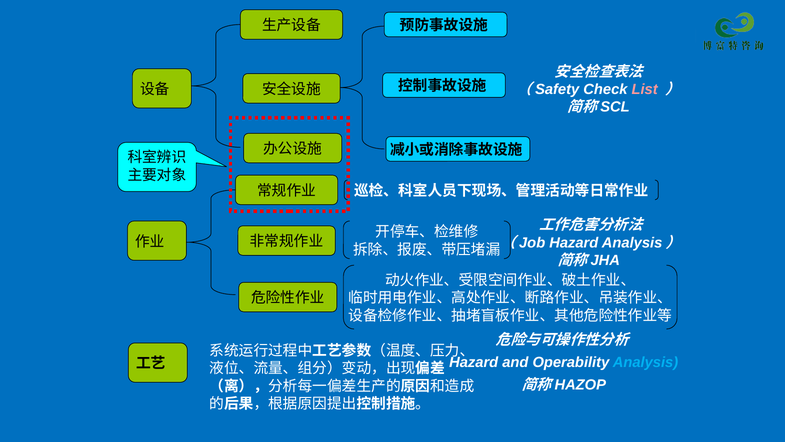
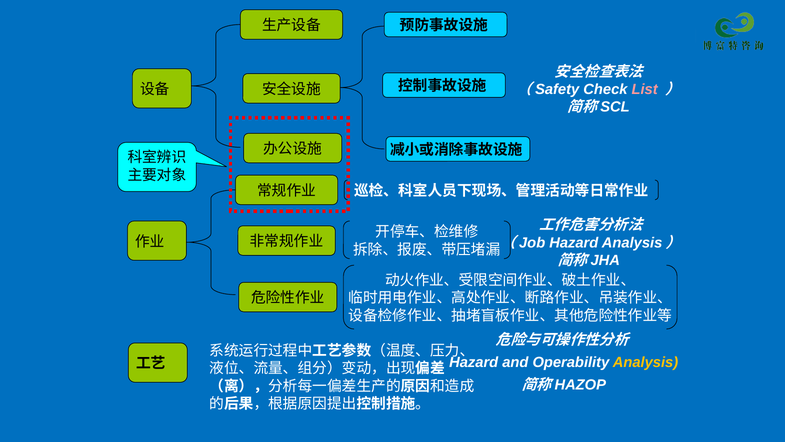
Analysis colour: light blue -> yellow (645, 362)
